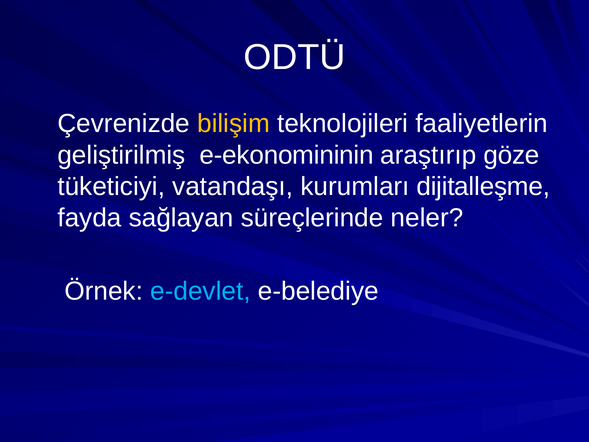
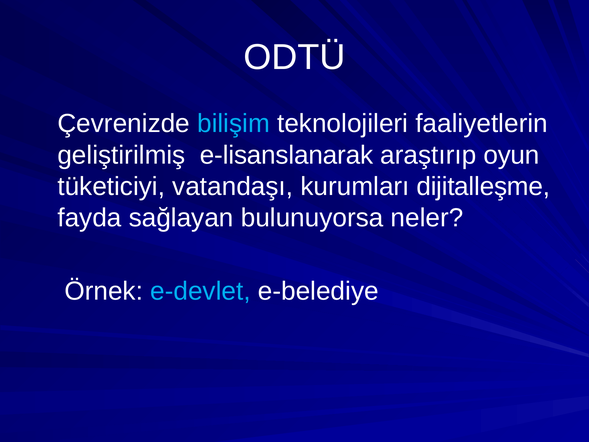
bilişim colour: yellow -> light blue (233, 124)
e-ekonomininin: e-ekonomininin -> e-lisanslanarak (287, 155)
göze: göze -> oyun (511, 155)
süreçlerinde: süreçlerinde -> bulunuyorsa (312, 218)
